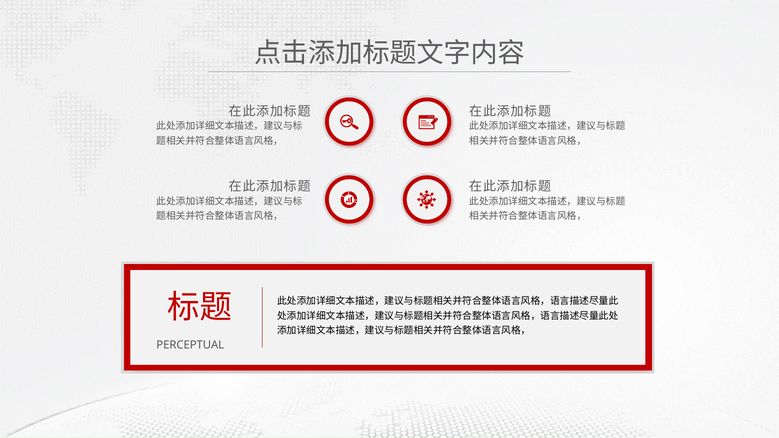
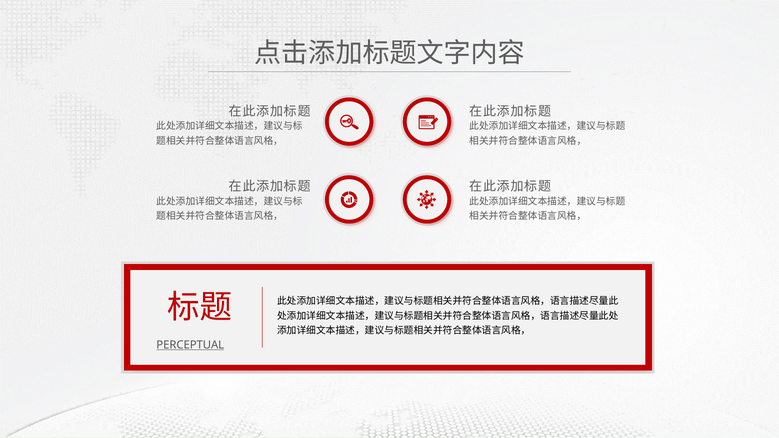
PERCEPTUAL underline: none -> present (190, 345)
